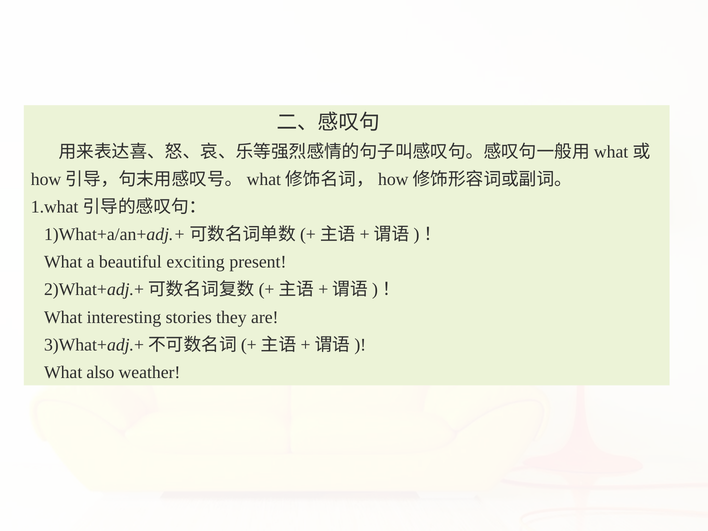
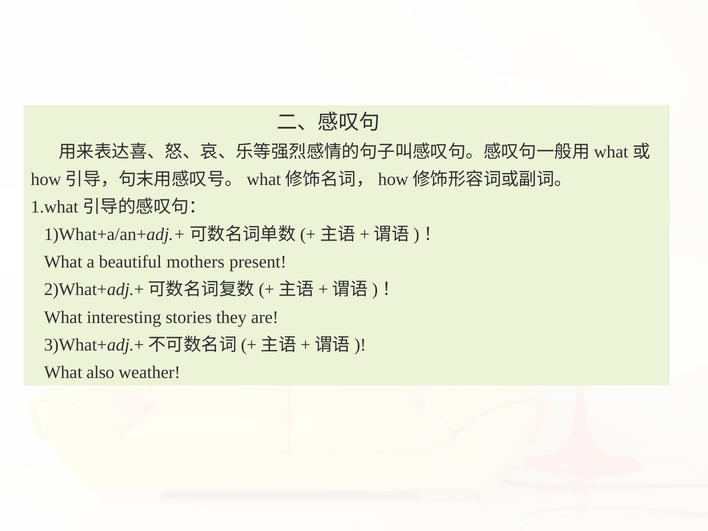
exciting: exciting -> mothers (196, 262)
